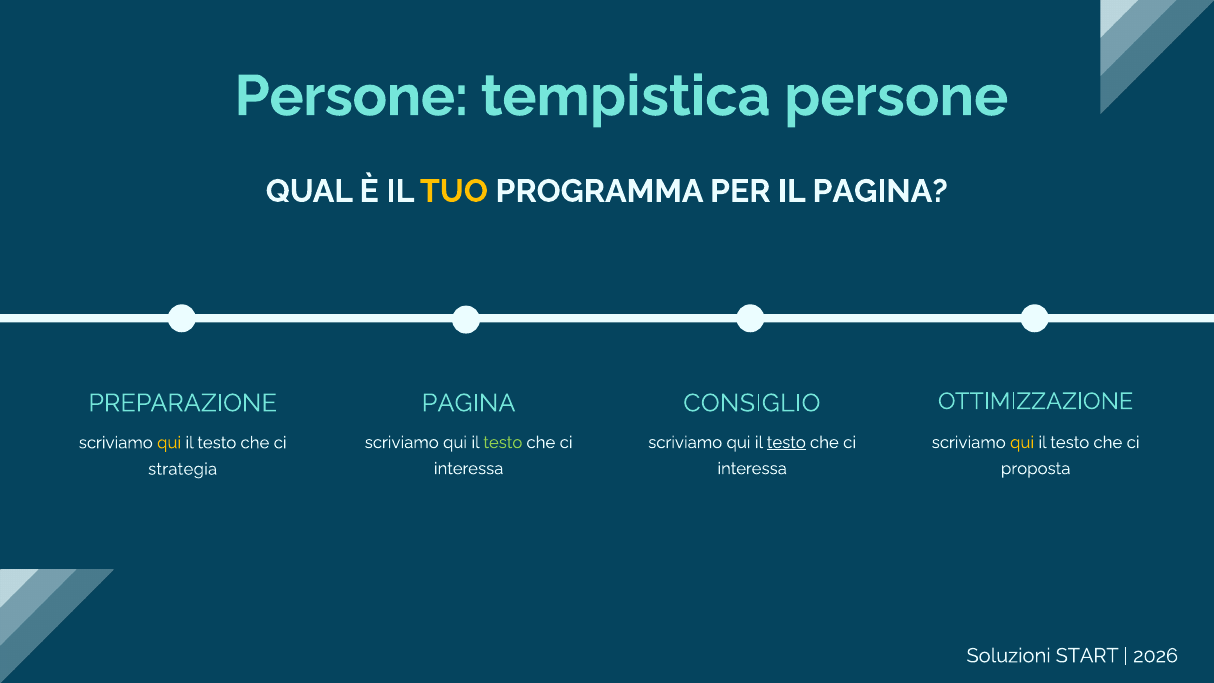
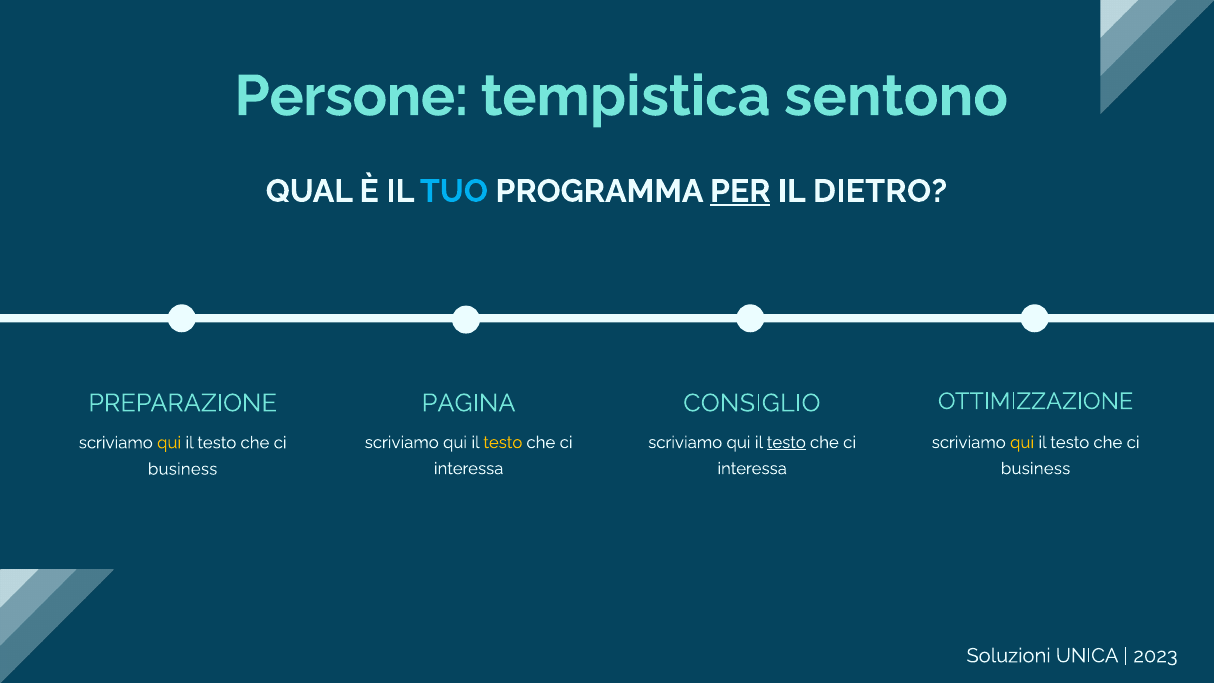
tempistica persone: persone -> sentono (896, 96)
TUO colour: yellow -> light blue (454, 191)
PER underline: none -> present (740, 191)
IL PAGINA: PAGINA -> DIETRO (880, 191)
testo colour: light green -> yellow (503, 442)
proposta: proposta -> business (1036, 469)
strategia: strategia -> business (183, 469)
START: START -> UNICA (1087, 656)
2026: 2026 -> 2023 (1156, 656)
